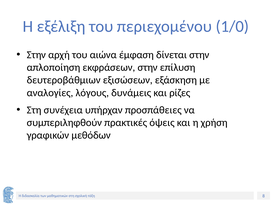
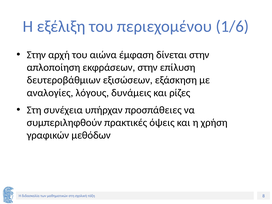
1/0: 1/0 -> 1/6 (232, 26)
